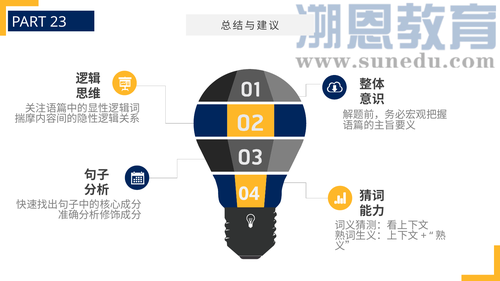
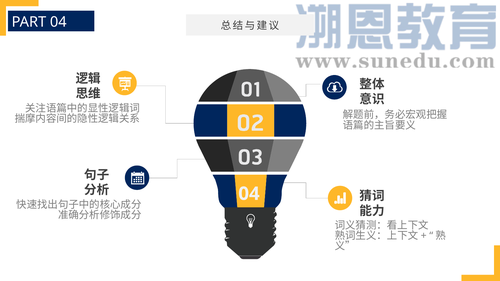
PART 23: 23 -> 04 (58, 22)
